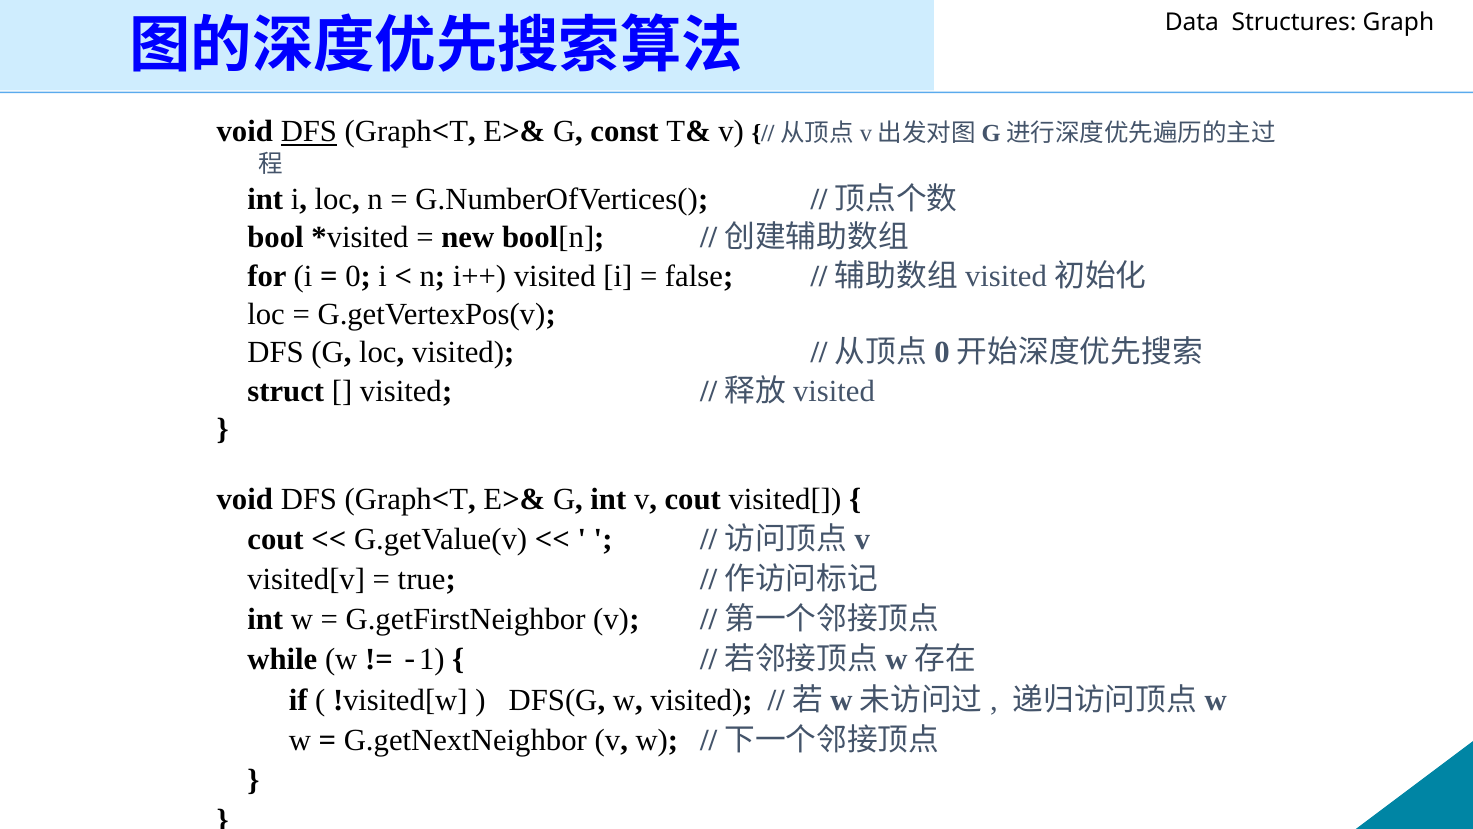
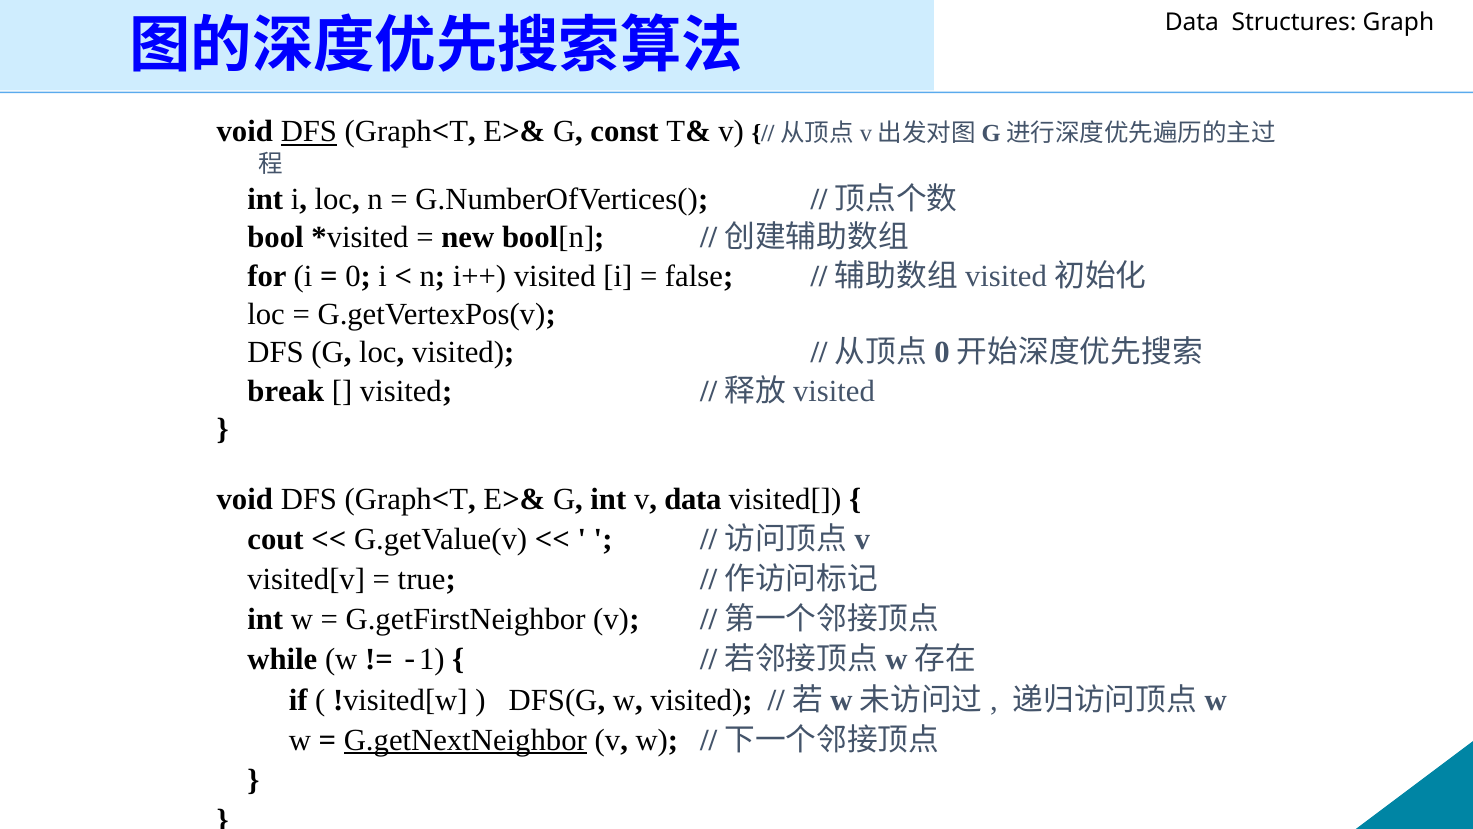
struct: struct -> break (286, 391)
v cout: cout -> data (693, 499)
G.getNextNeighbor underline: none -> present (465, 740)
